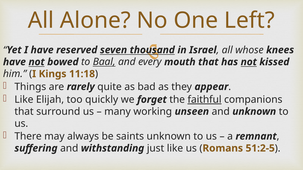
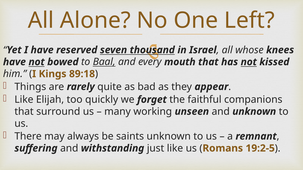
11:18: 11:18 -> 89:18 (82, 74)
faithful underline: present -> none (205, 100)
51:2-5: 51:2-5 -> 19:2-5 (260, 149)
